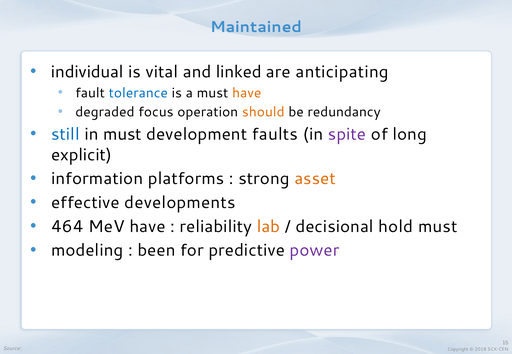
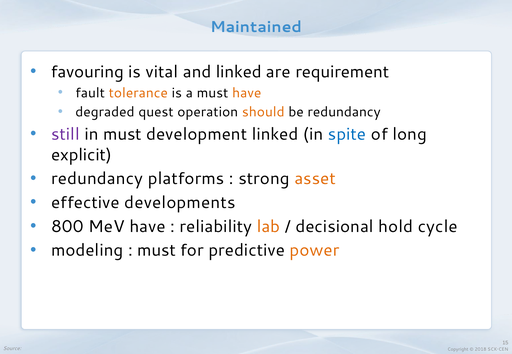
individual: individual -> favouring (87, 72)
anticipating: anticipating -> requirement (342, 72)
tolerance colour: blue -> orange (138, 93)
focus: focus -> quest (156, 112)
still colour: blue -> purple (65, 134)
development faults: faults -> linked (275, 134)
spite colour: purple -> blue (347, 134)
information: information -> redundancy (97, 179)
464: 464 -> 800 (67, 227)
hold must: must -> cycle (438, 227)
been: been -> must (157, 251)
power colour: purple -> orange (315, 251)
